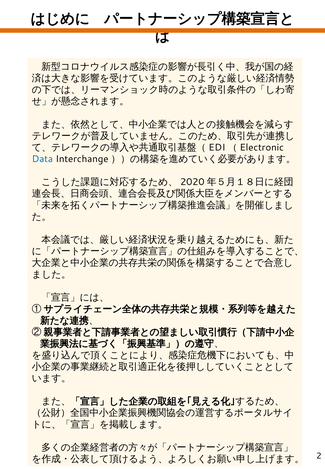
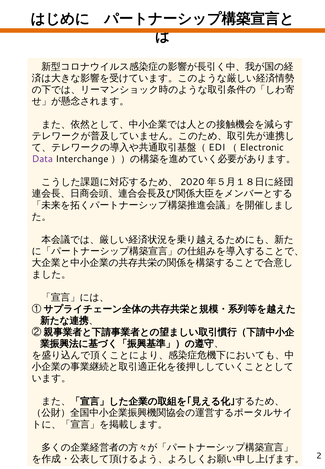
Data colour: blue -> purple (42, 159)
